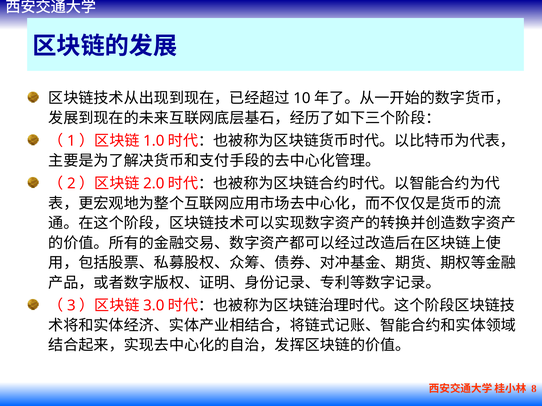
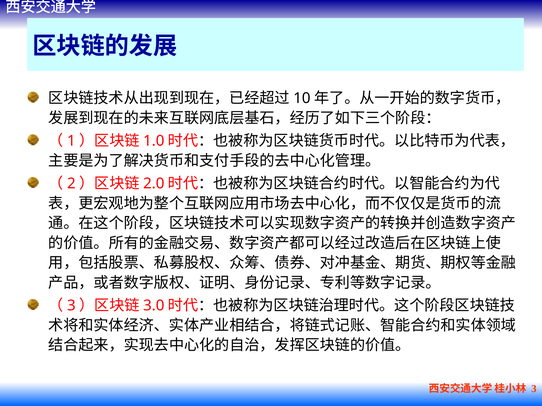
8: 8 -> 3 (534, 389)
